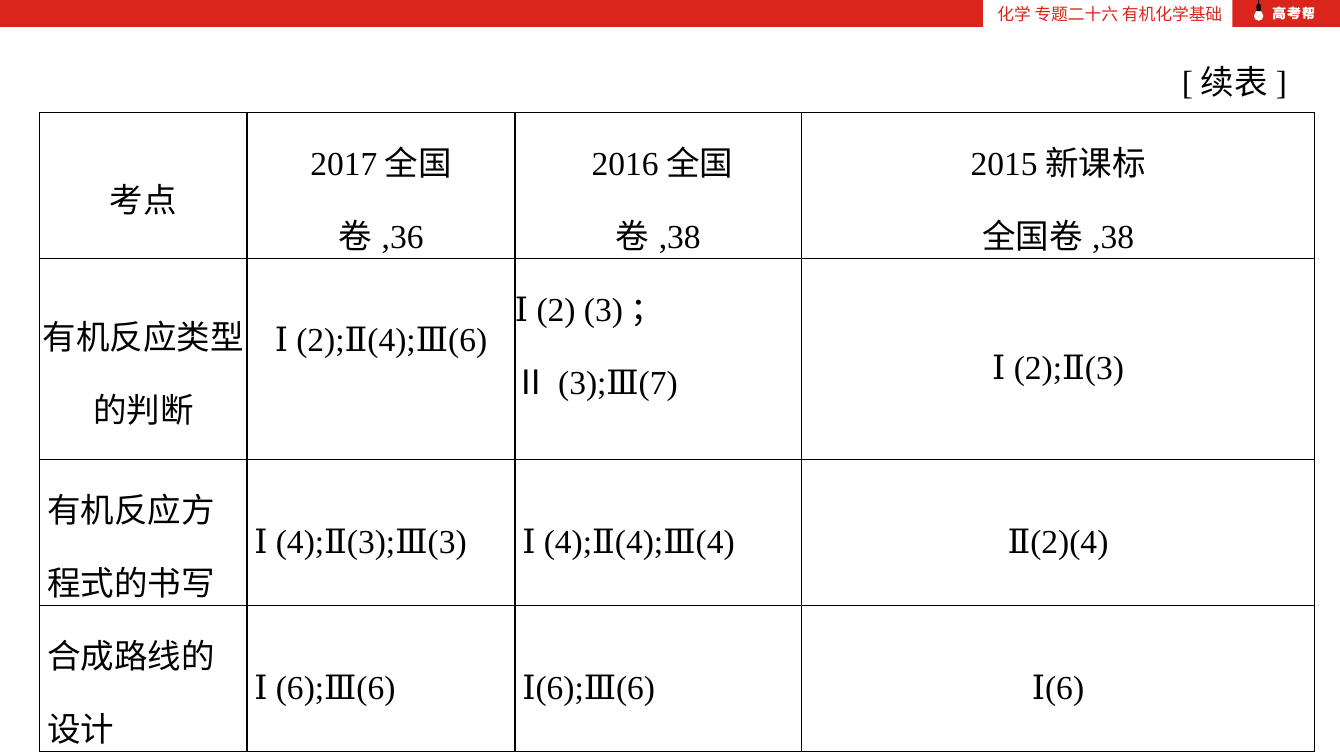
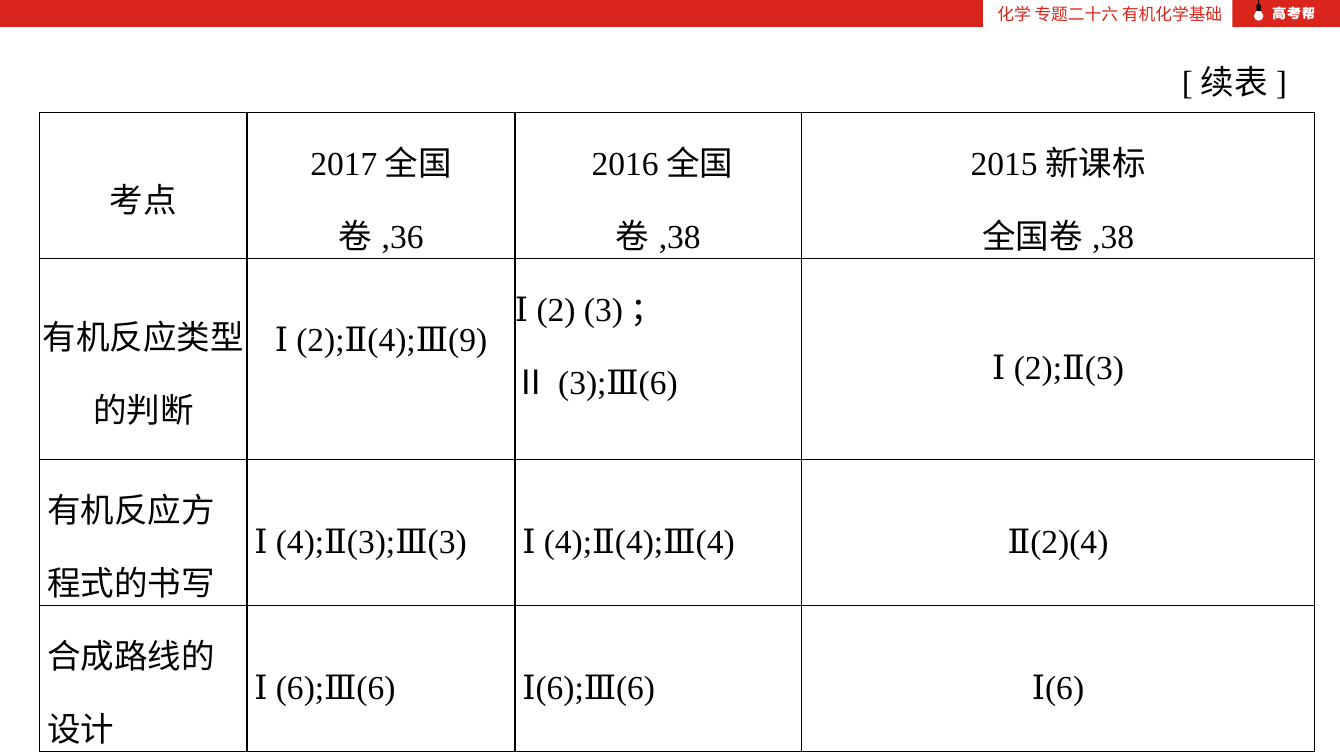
6: 6 -> 9 (468, 341)
7: 7 -> 6 (658, 383)
